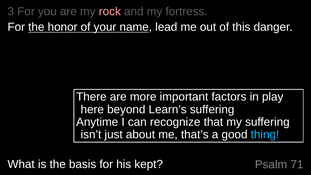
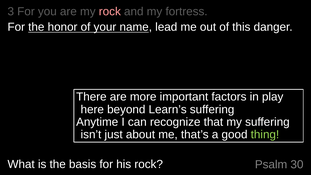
thing colour: light blue -> light green (265, 135)
his kept: kept -> rock (149, 164)
71: 71 -> 30 (297, 165)
